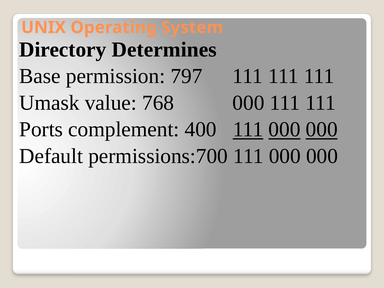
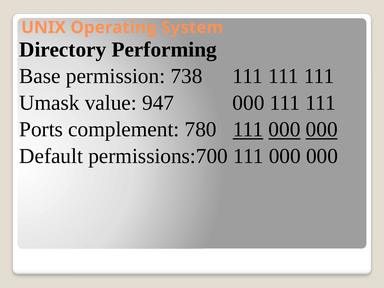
Determines: Determines -> Performing (164, 49)
797: 797 -> 738 (186, 76)
768: 768 -> 947 (158, 103)
400: 400 -> 780 (201, 129)
